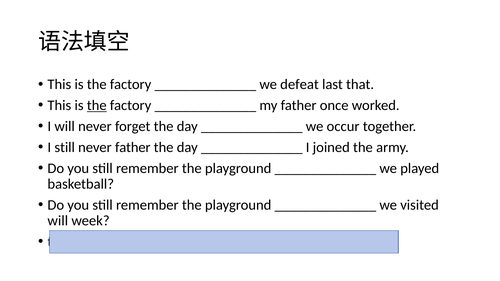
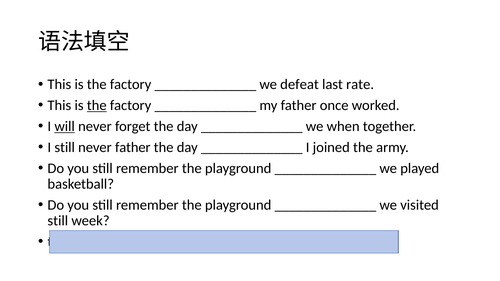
that: that -> rate (360, 85)
will underline: none -> present (65, 126)
we occur: occur -> when (343, 126)
will: will -> still (58, 221)
